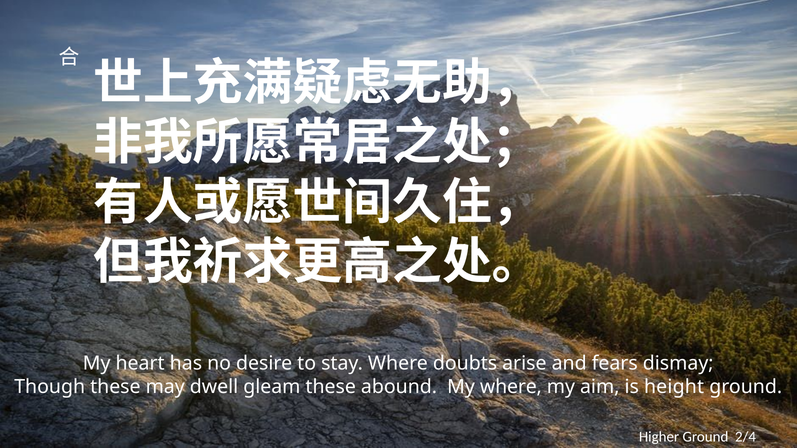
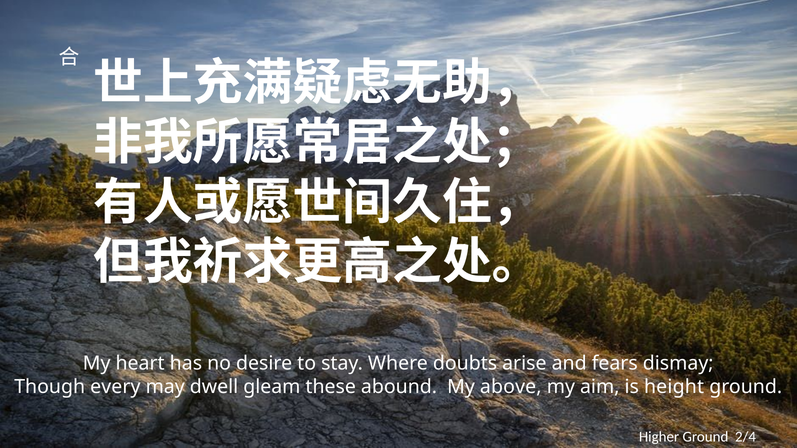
Though these: these -> every (115, 387)
My where: where -> above (511, 387)
